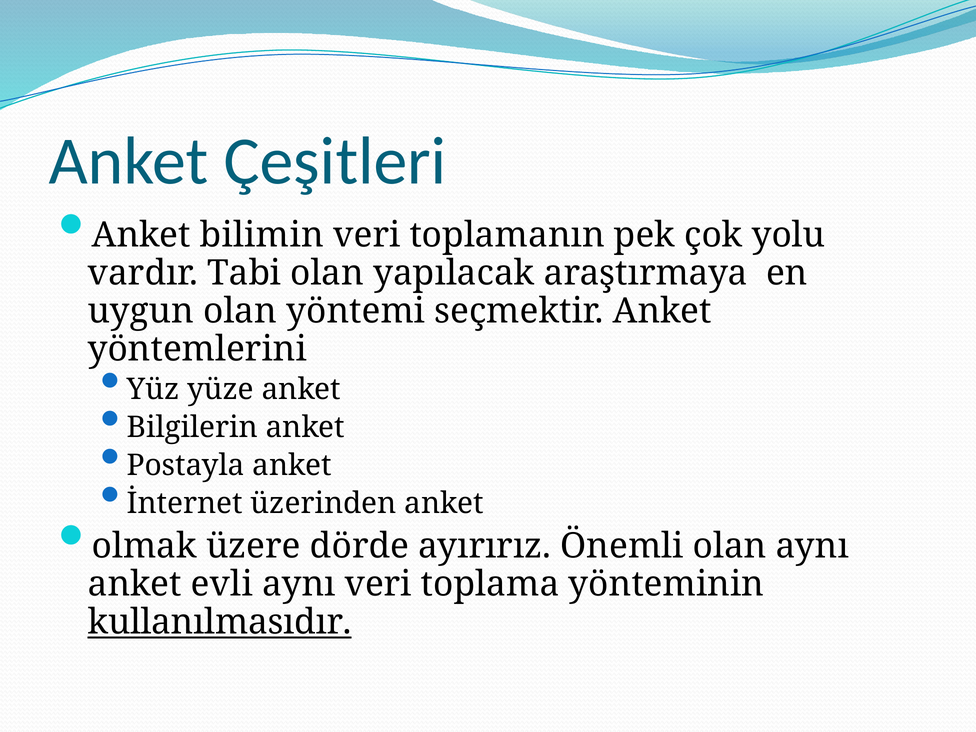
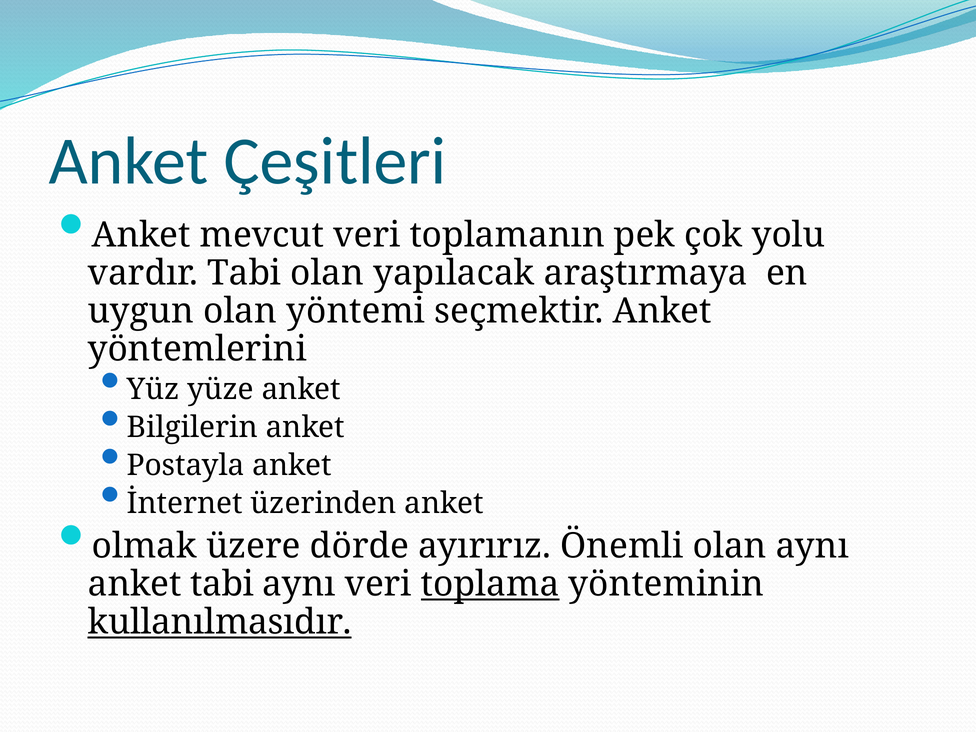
bilimin: bilimin -> mevcut (262, 235)
anket evli: evli -> tabi (222, 584)
toplama underline: none -> present (490, 584)
